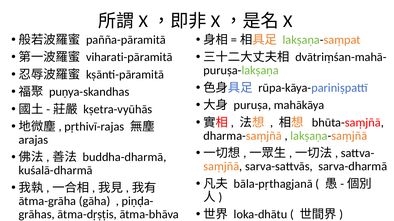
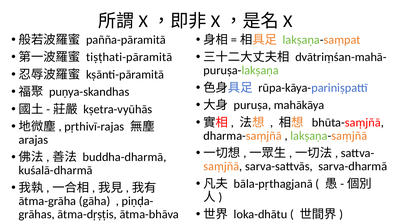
viharati-pāramitā: viharati-pāramitā -> tiṣṭhati-pāramitā (129, 57)
